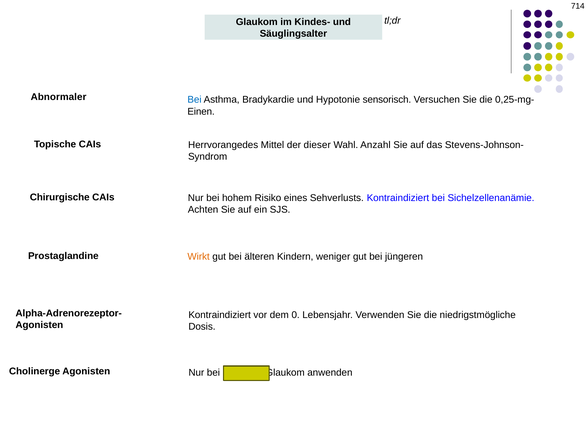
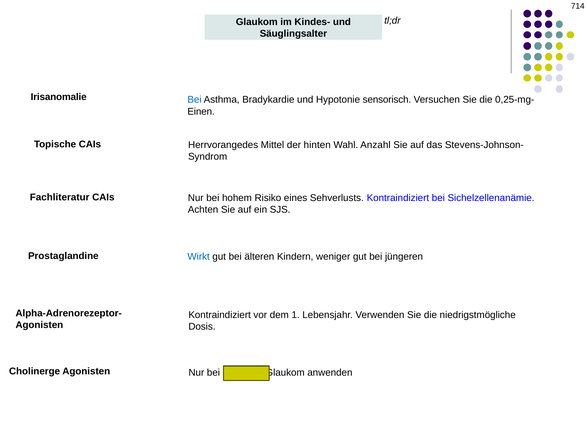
Abnormaler: Abnormaler -> Irisanomalie (59, 97)
dieser: dieser -> hinten (317, 145)
Chirurgische: Chirurgische -> Fachliteratur (60, 198)
Wirkt colour: orange -> blue (199, 257)
0: 0 -> 1 (296, 315)
